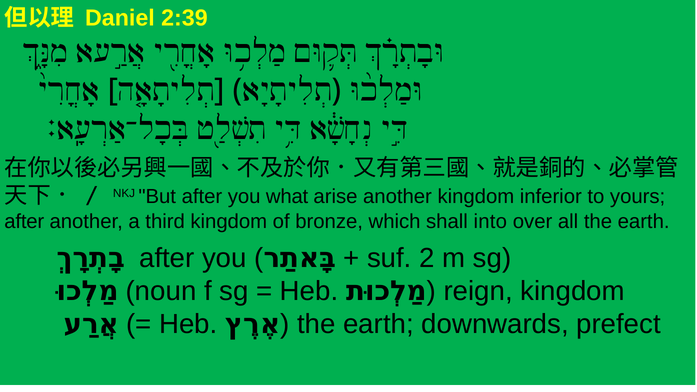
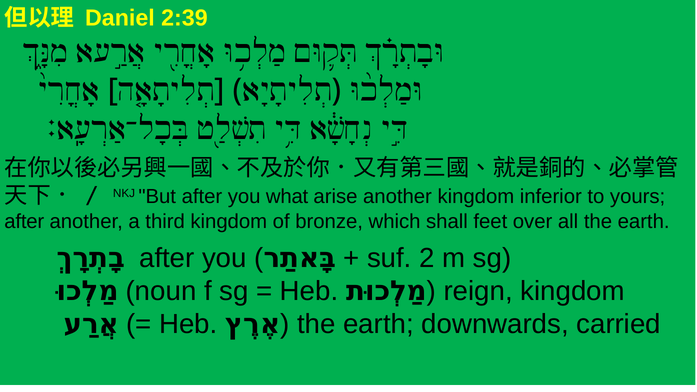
into: into -> feet (490, 222)
prefect: prefect -> carried (619, 324)
